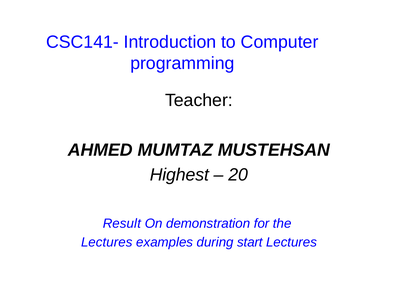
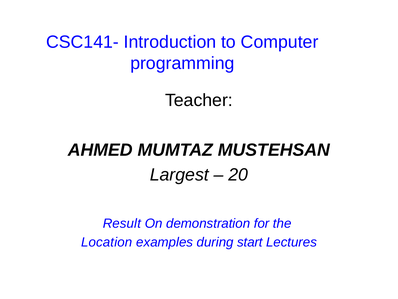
Highest: Highest -> Largest (179, 174)
Lectures: Lectures -> Location (107, 242)
